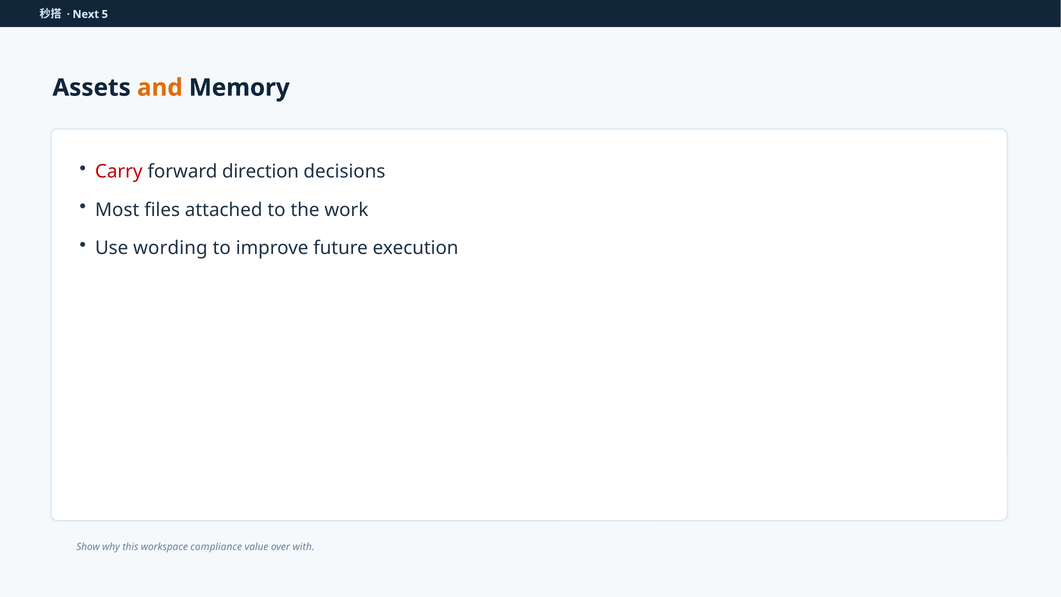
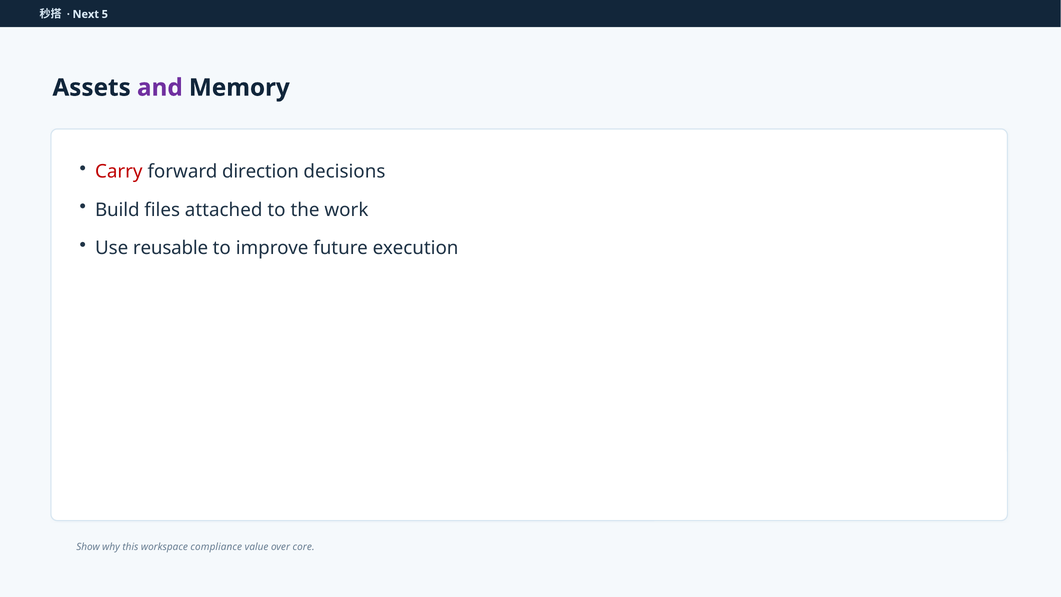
and colour: orange -> purple (160, 88)
Most: Most -> Build (117, 210)
wording: wording -> reusable (171, 248)
with: with -> core (304, 547)
